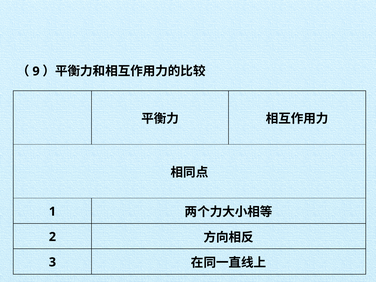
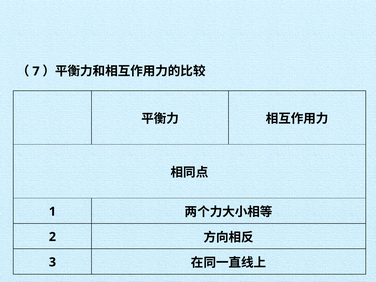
9: 9 -> 7 (36, 71)
